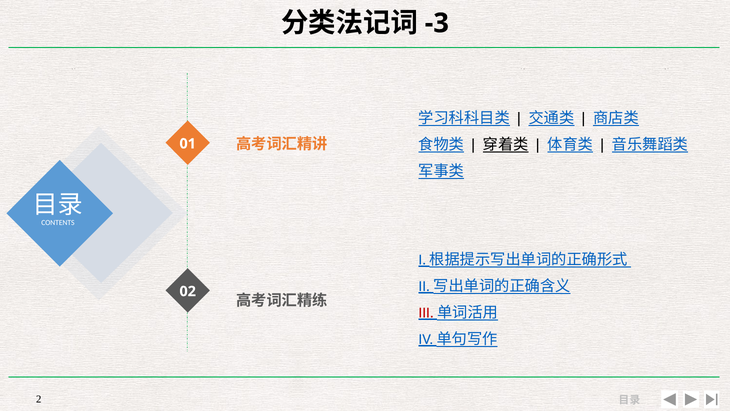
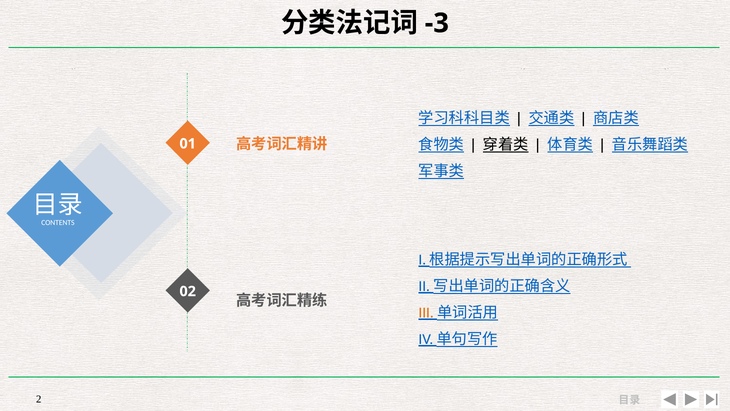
III colour: red -> orange (426, 312)
